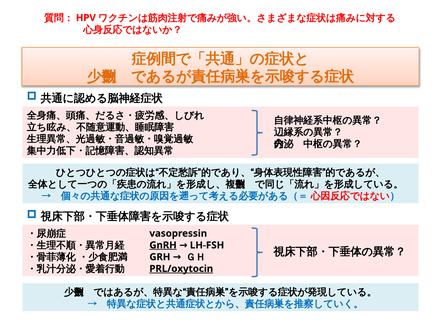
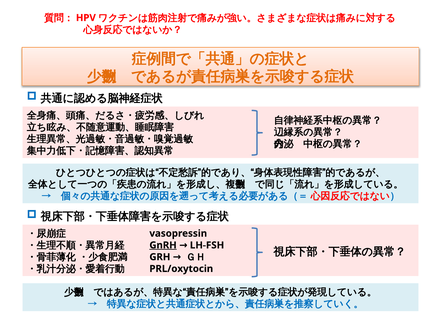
PRL/oxytocin underline: present -> none (181, 269)
